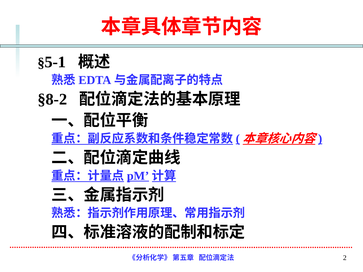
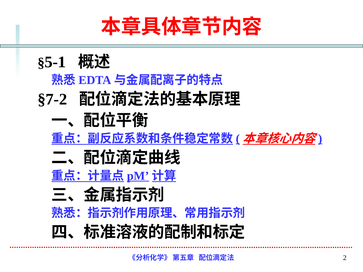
§8-2: §8-2 -> §7-2 (52, 99)
